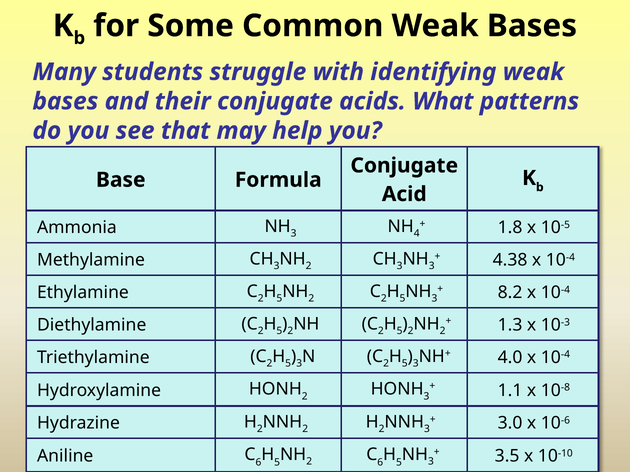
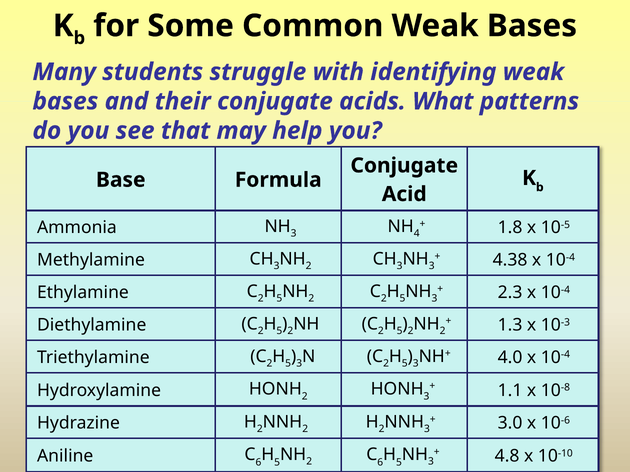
8.2: 8.2 -> 2.3 (510, 293)
3.5: 3.5 -> 4.8 (507, 457)
